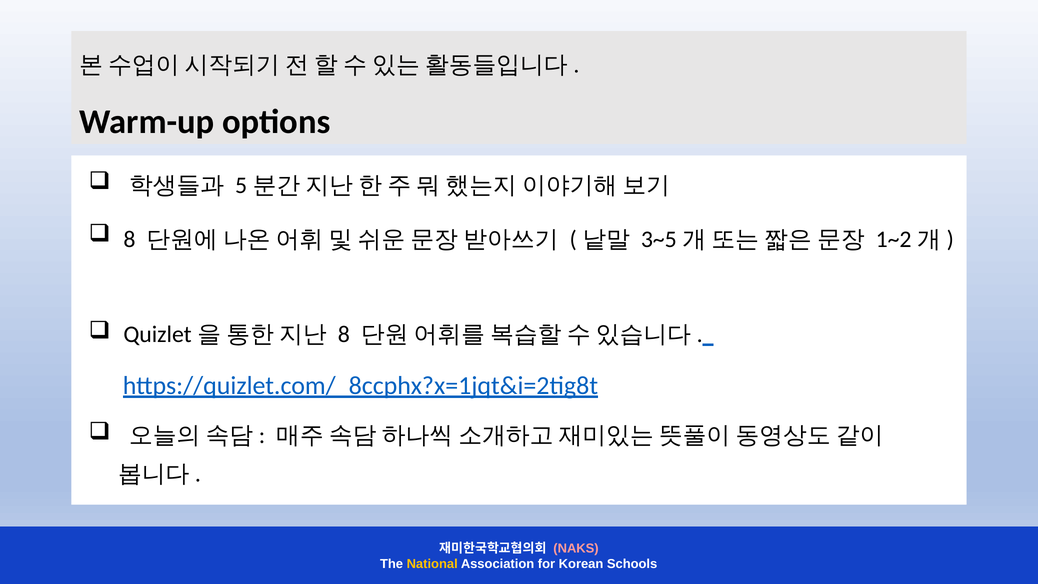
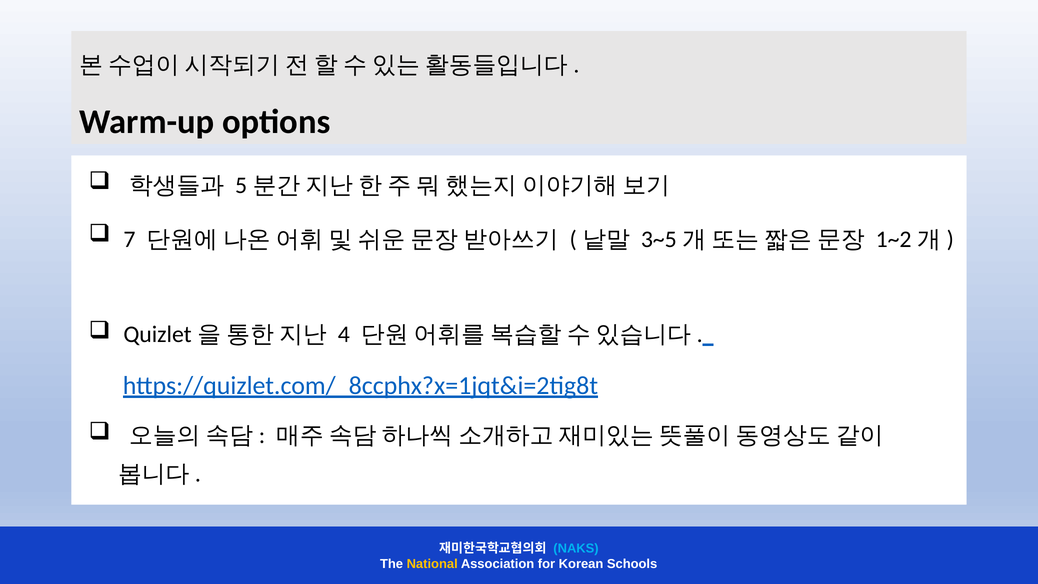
8: 8 -> 7 (129, 240)
8: 8 -> 4 (344, 334)
NAKS colour: pink -> light blue (576, 548)
